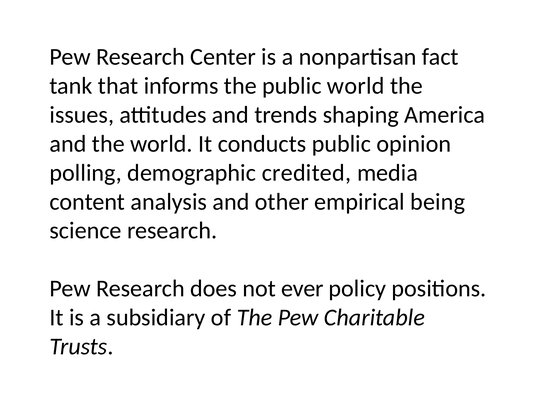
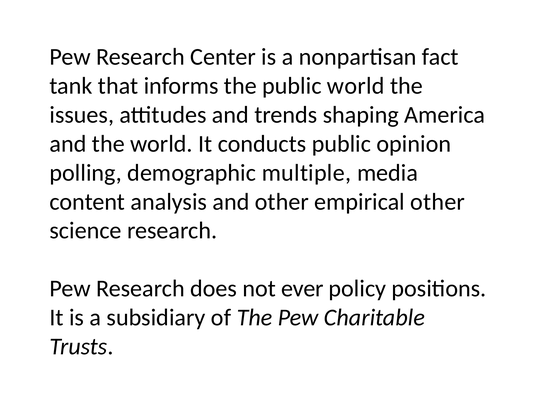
credited: credited -> multiple (306, 173)
empirical being: being -> other (438, 202)
